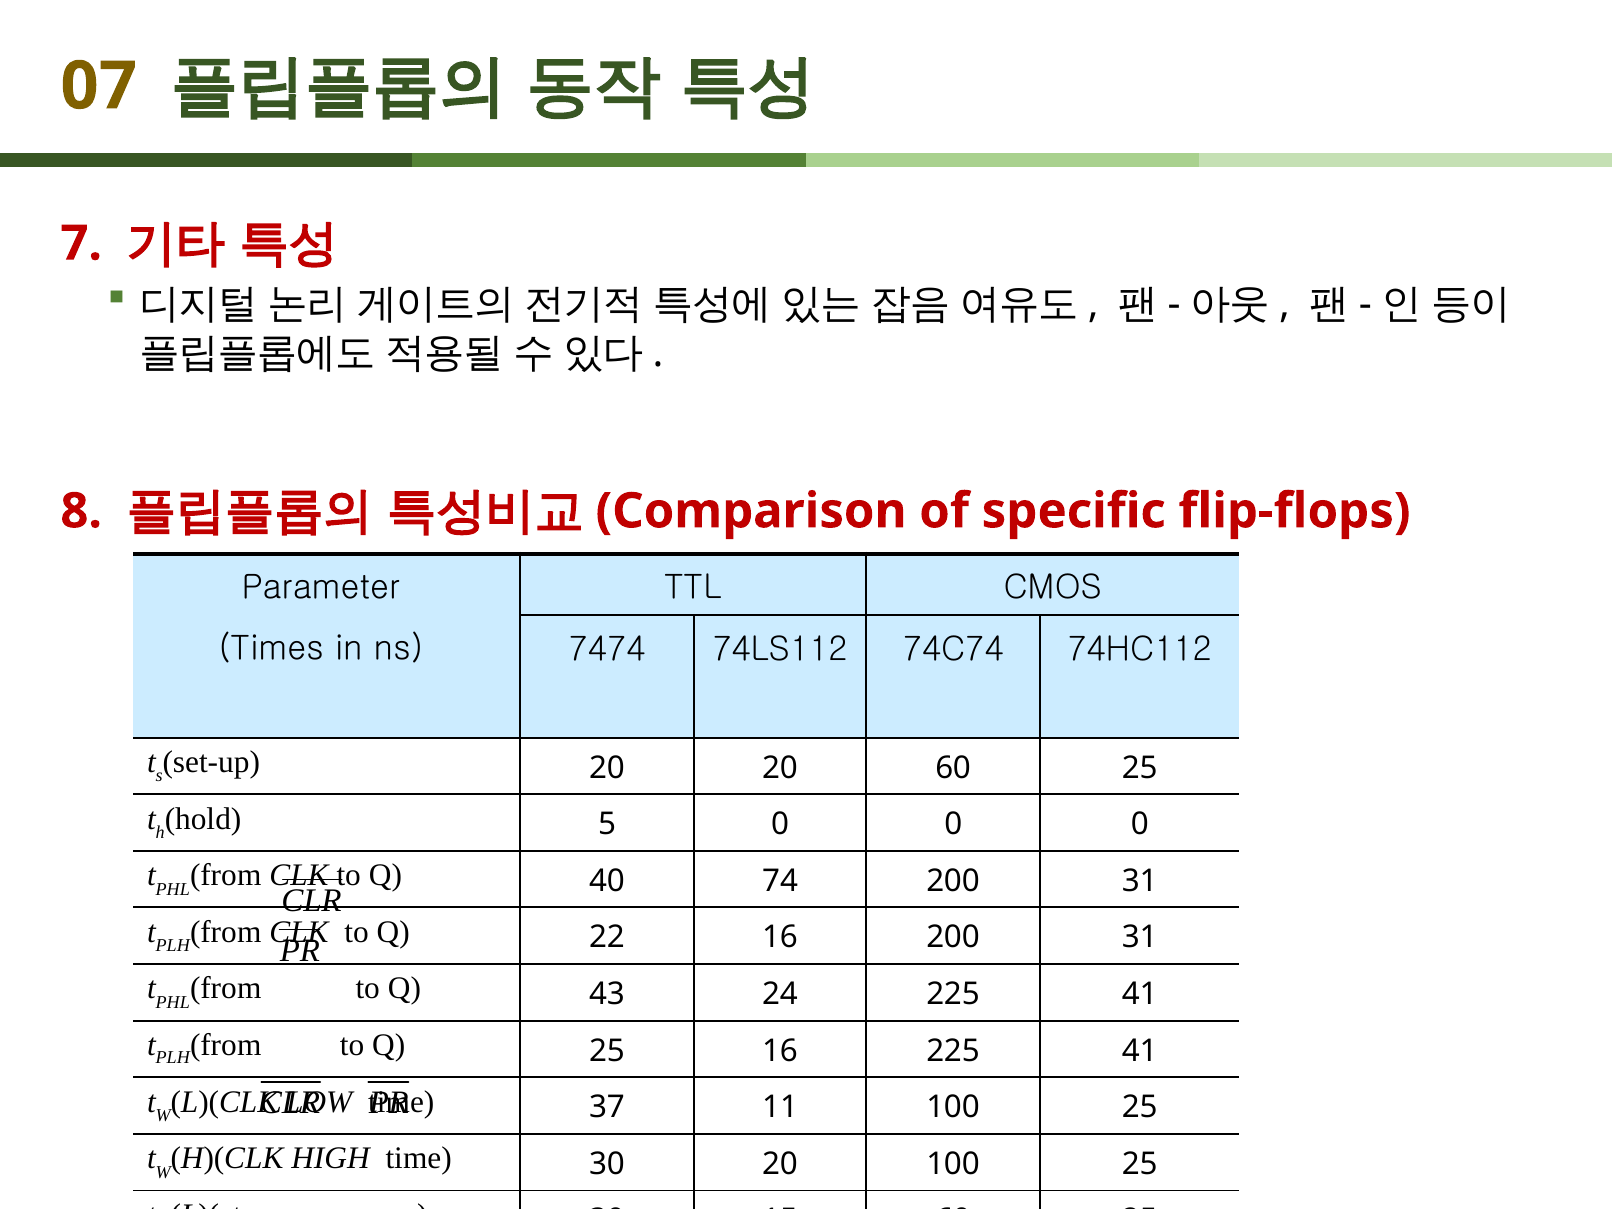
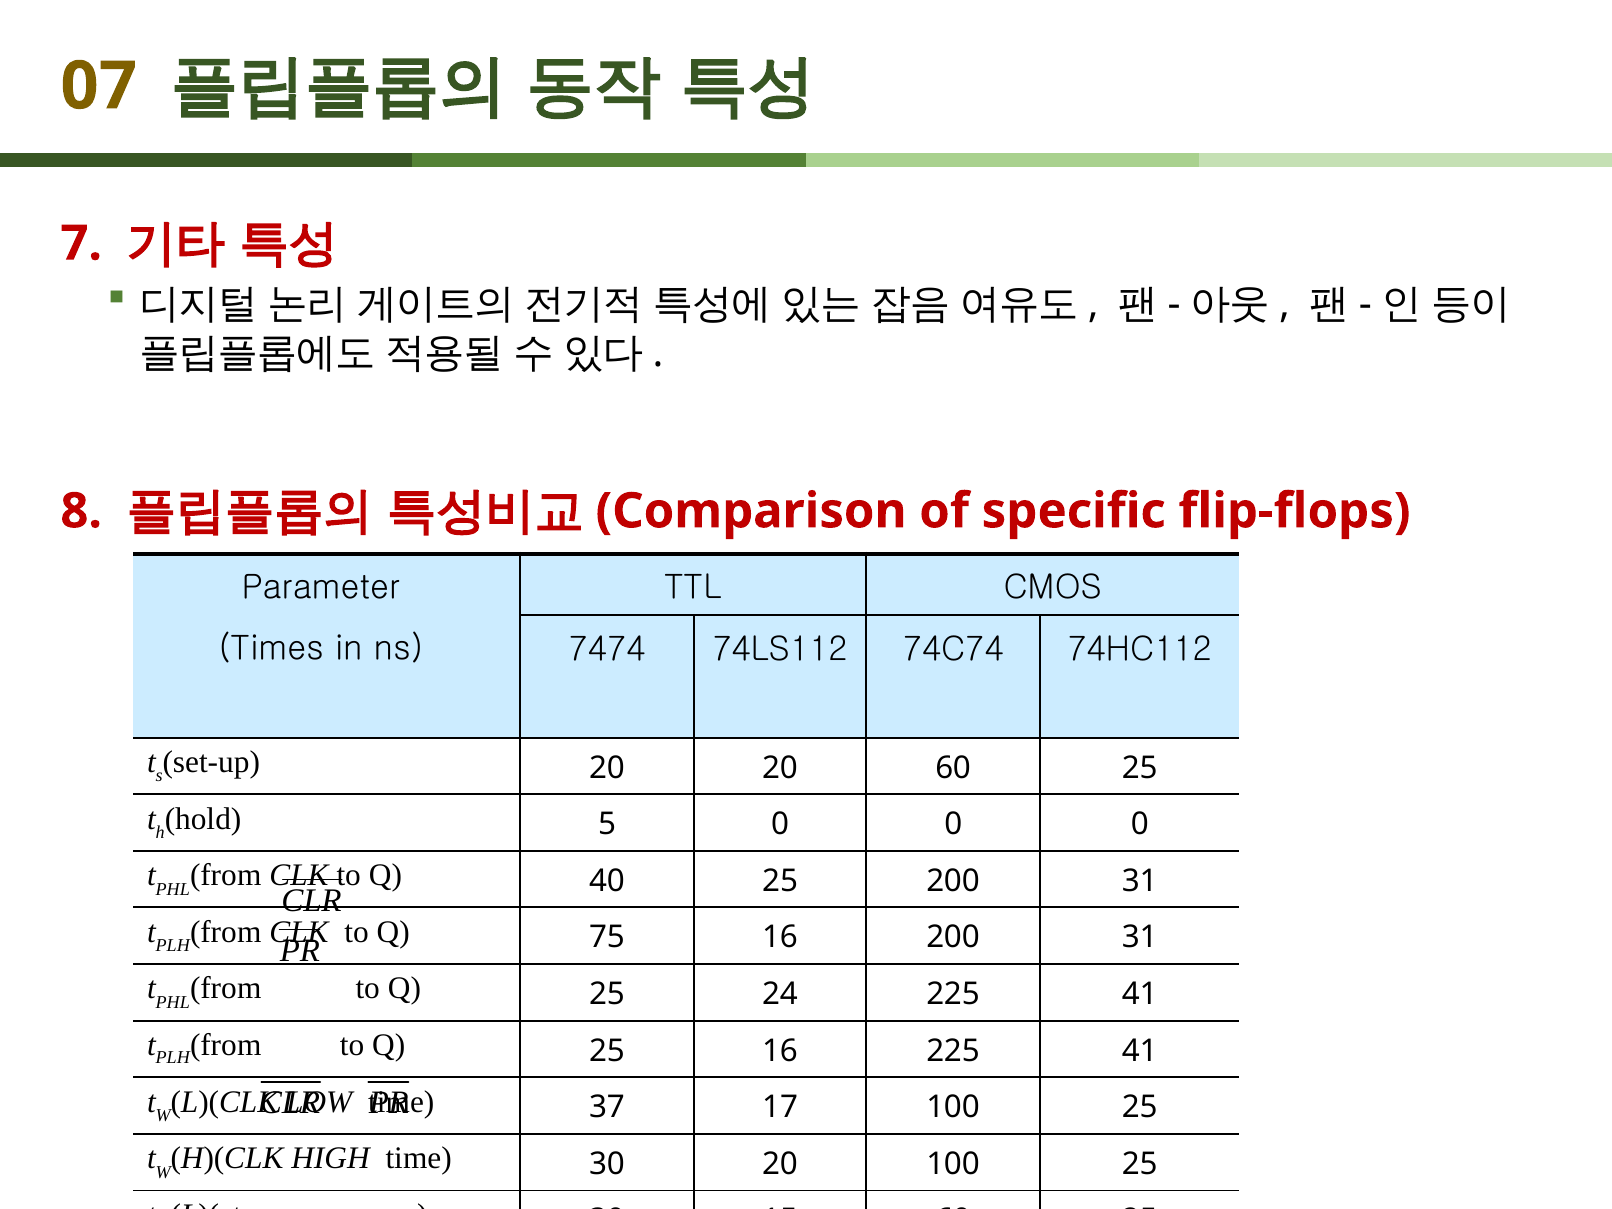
40 74: 74 -> 25 (780, 881)
22: 22 -> 75 (607, 938)
43: 43 -> 25 (607, 994)
11: 11 -> 17 (780, 1107)
